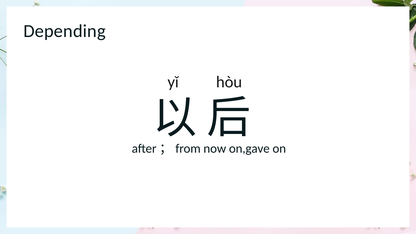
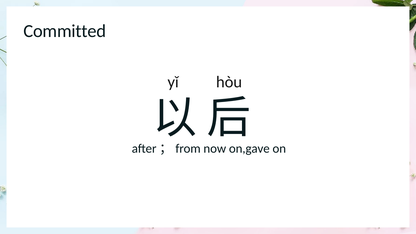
Depending: Depending -> Committed (65, 31)
